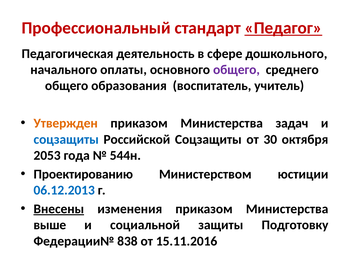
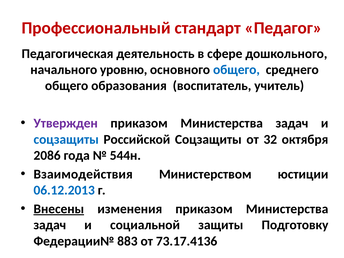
Педагог underline: present -> none (283, 28)
оплаты: оплаты -> уровню (124, 70)
общего colour: purple -> blue (236, 70)
Утвержден colour: orange -> purple (66, 123)
30: 30 -> 32 (270, 139)
2053: 2053 -> 2086 (47, 155)
Проектированию: Проектированию -> Взаимодействия (83, 174)
выше: выше -> задач (50, 225)
838: 838 -> 883 (127, 241)
15.11.2016: 15.11.2016 -> 73.17.4136 (187, 241)
